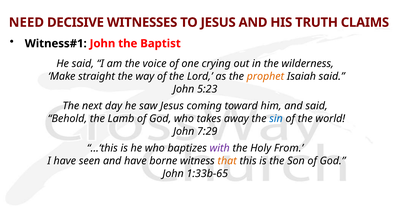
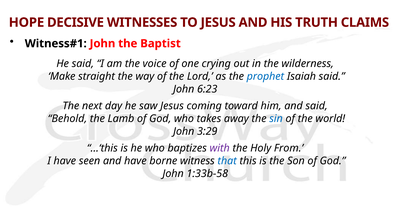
NEED: NEED -> HOPE (26, 22)
prophet colour: orange -> blue (265, 76)
5:23: 5:23 -> 6:23 (207, 89)
7:29: 7:29 -> 3:29 (207, 131)
that colour: orange -> blue (227, 161)
1:33b-65: 1:33b-65 -> 1:33b-58 (207, 174)
